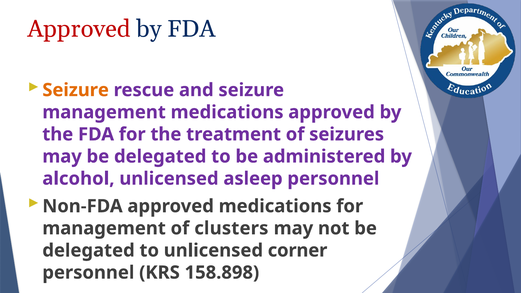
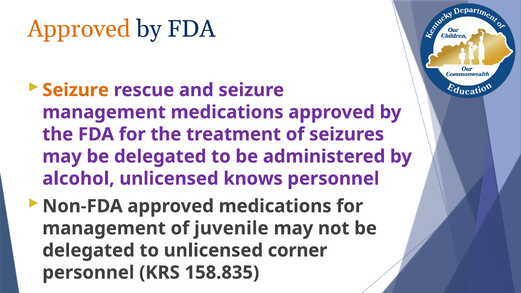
Approved colour: red -> orange (79, 29)
asleep: asleep -> knows (253, 179)
clusters: clusters -> juvenile (231, 228)
158.898: 158.898 -> 158.835 (222, 273)
